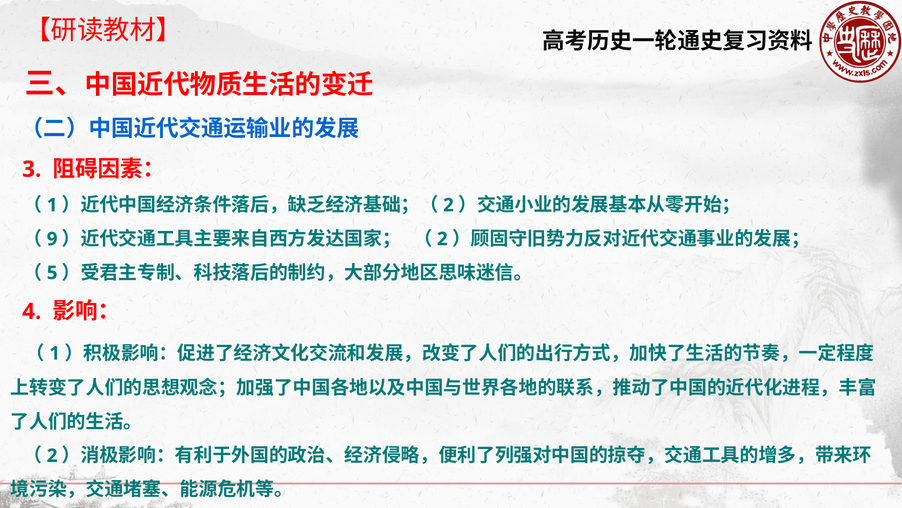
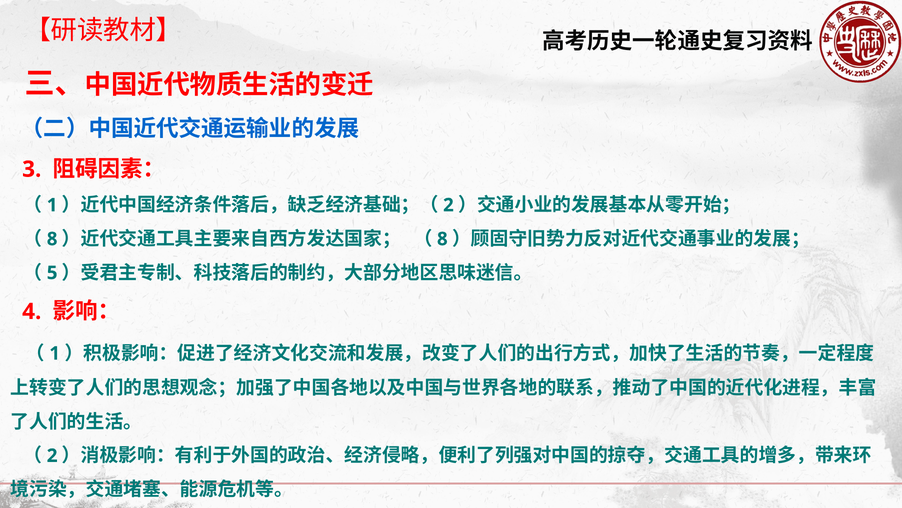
9: 9 -> 8 (52, 239)
2: 2 -> 8 (442, 239)
